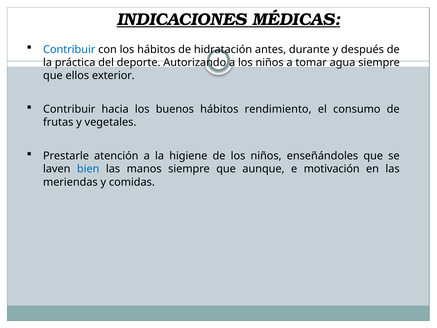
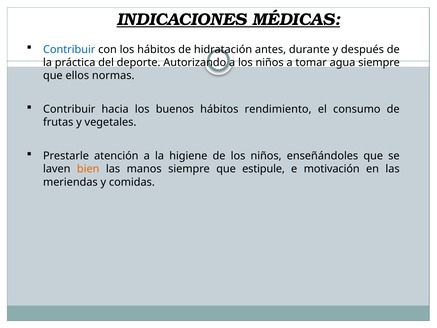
exterior: exterior -> normas (113, 76)
bien colour: blue -> orange (88, 169)
aunque: aunque -> estipule (264, 169)
